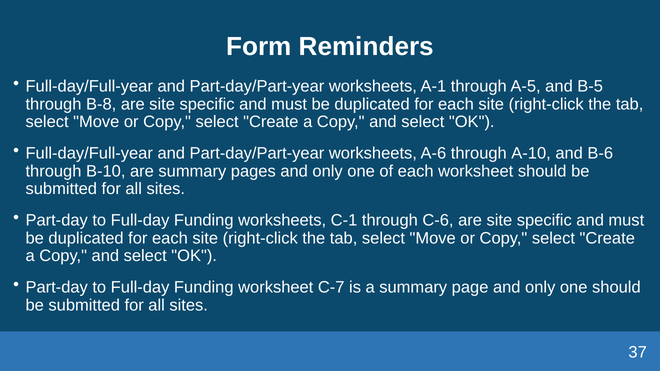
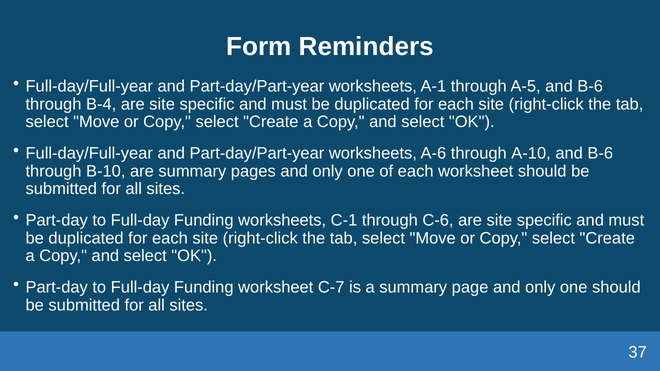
A-5 and B-5: B-5 -> B-6 (590, 86)
B-8: B-8 -> B-4 (101, 104)
